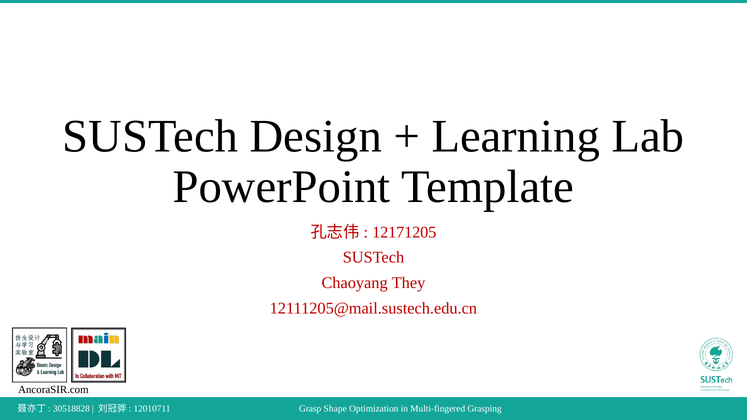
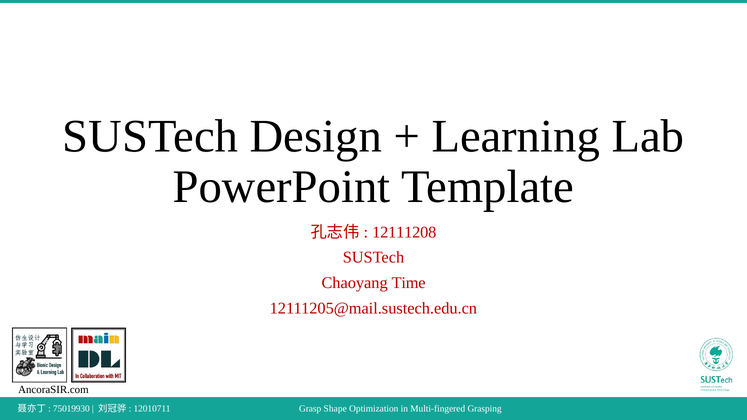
12171205: 12171205 -> 12111208 (404, 232)
They: They -> Time (409, 283)
30518828: 30518828 -> 75019930 (71, 409)
